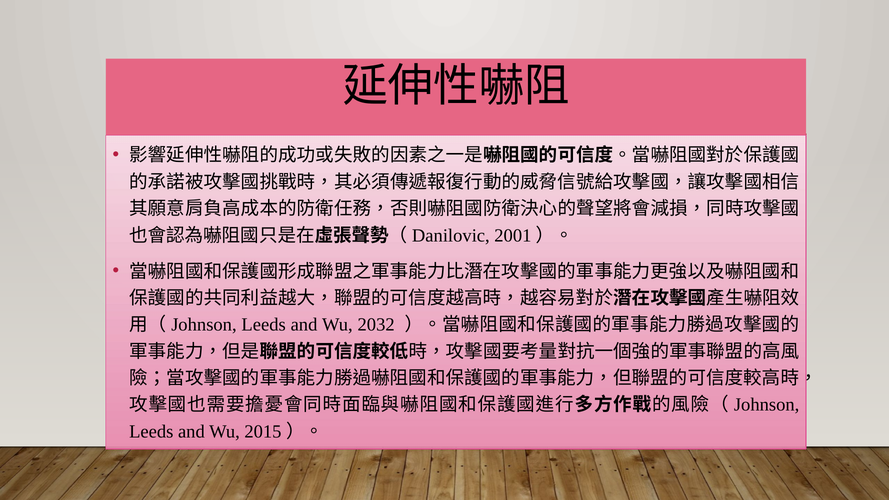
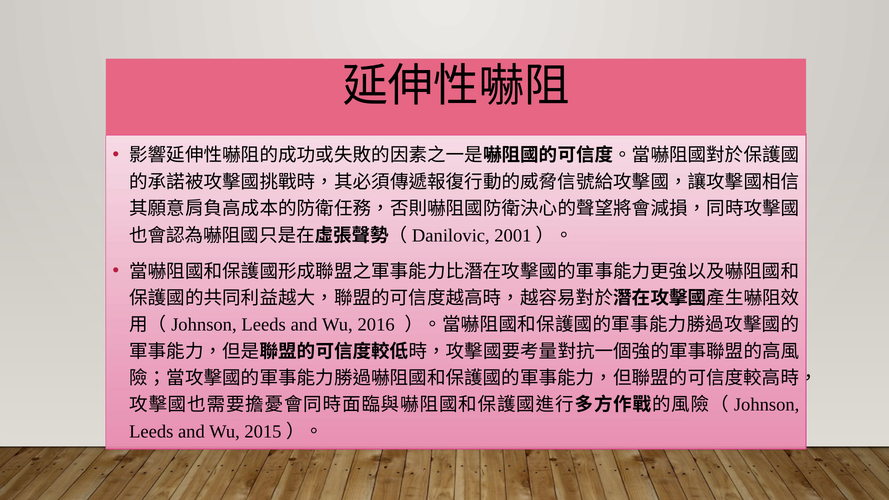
2032: 2032 -> 2016 (376, 325)
